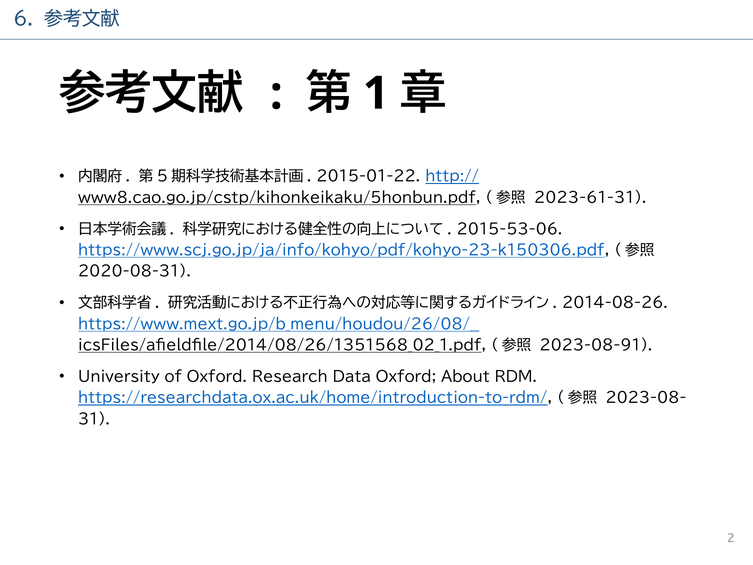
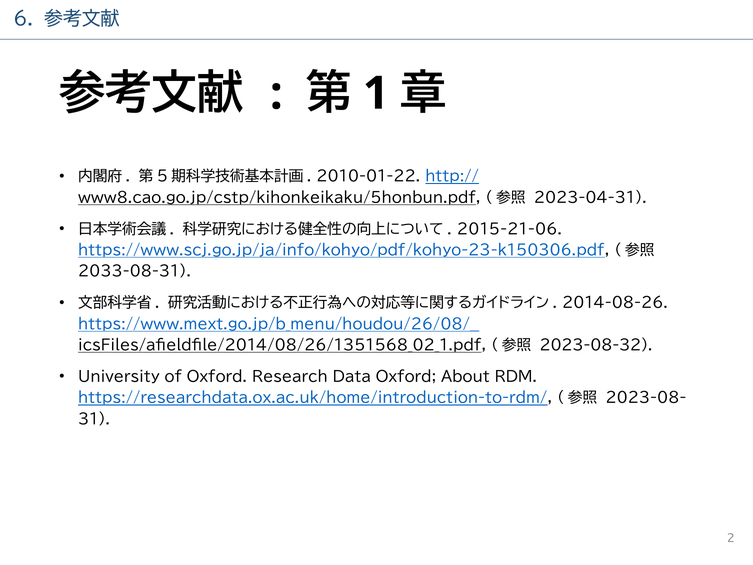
2015-01-22: 2015-01-22 -> 2010-01-22 (368, 177)
2023-61-31: 2023-61-31 -> 2023-04-31 (590, 198)
2015-53-06: 2015-53-06 -> 2015-21-06 (510, 229)
2020-08-31: 2020-08-31 -> 2033-08-31 (135, 271)
2023-08-91: 2023-08-91 -> 2023-08-32 (596, 345)
